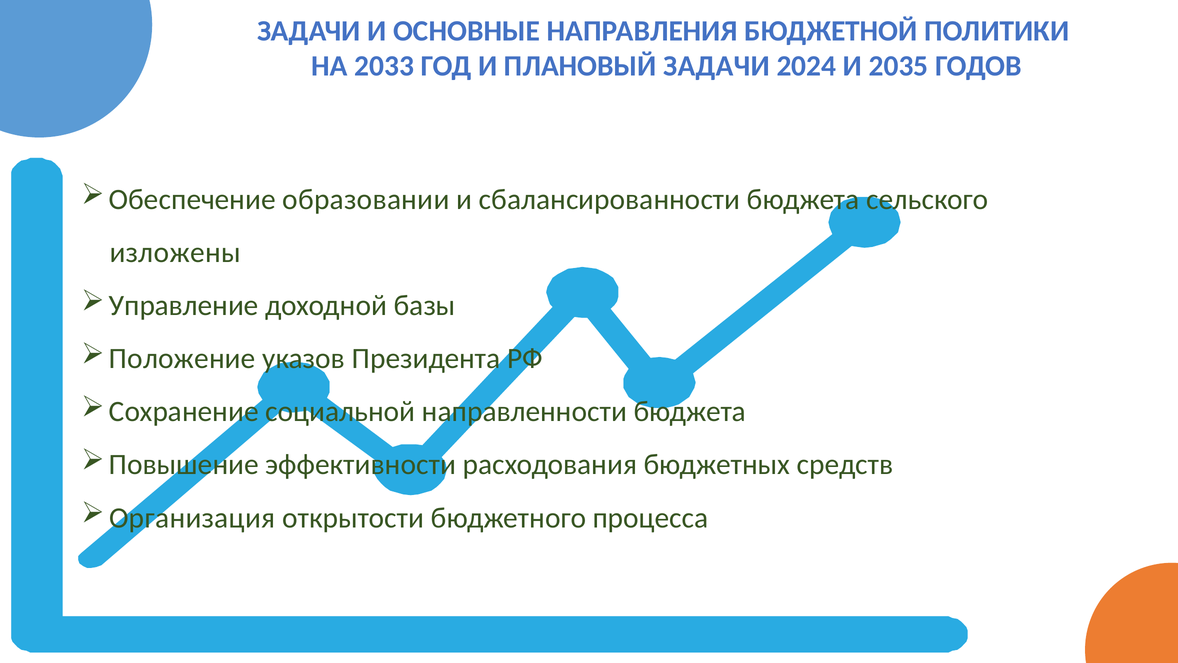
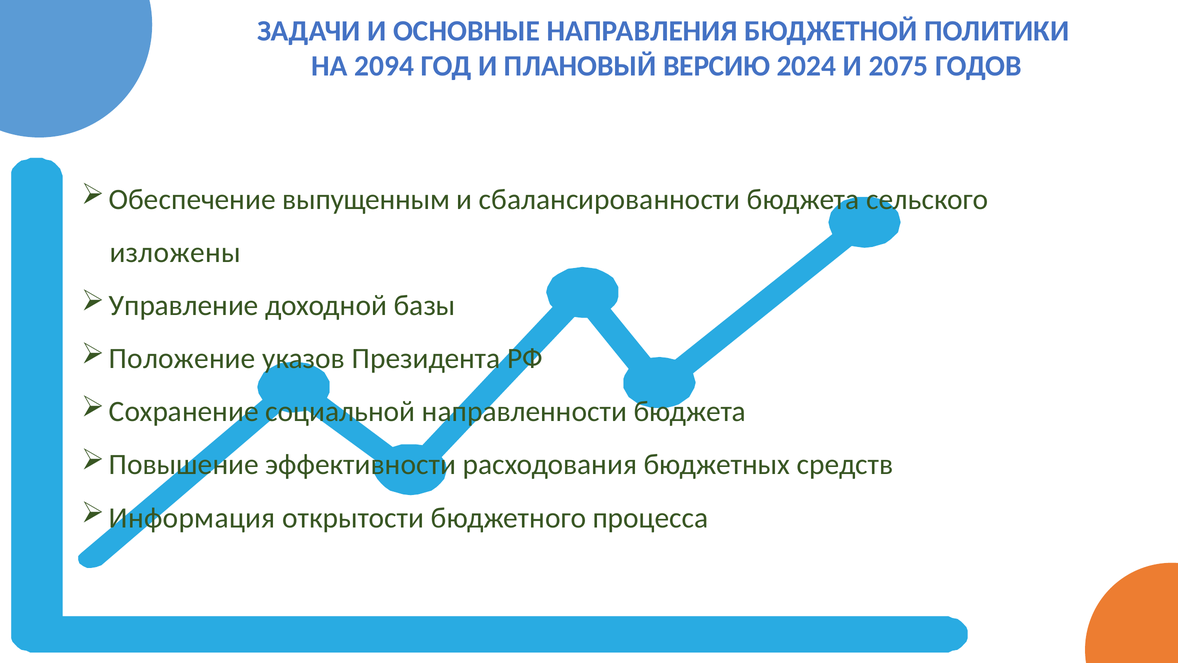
2033: 2033 -> 2094 (384, 66)
ПЛАНОВЫЙ ЗАДАЧИ: ЗАДАЧИ -> ВЕРСИЮ (717, 66)
2035: 2035 -> 2075 (899, 66)
образовании: образовании -> выпущенным (366, 199)
Организация: Организация -> Информация (192, 517)
